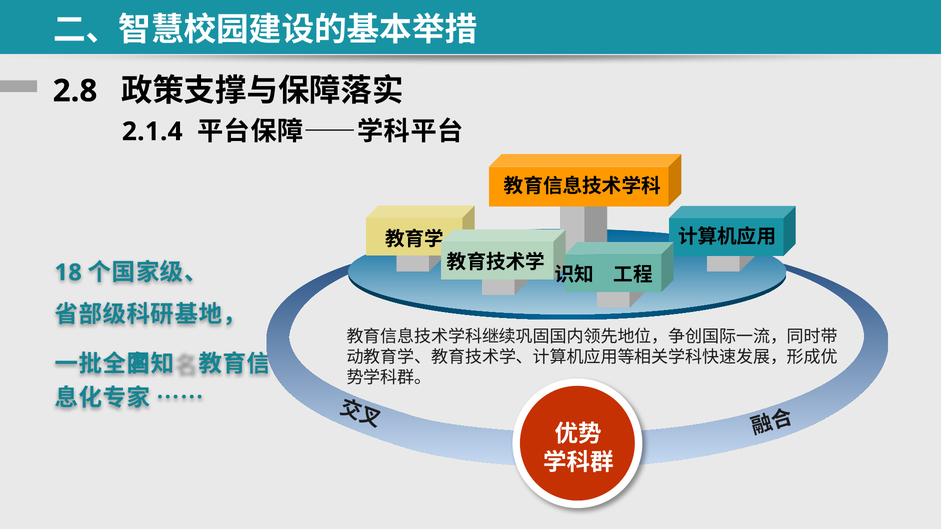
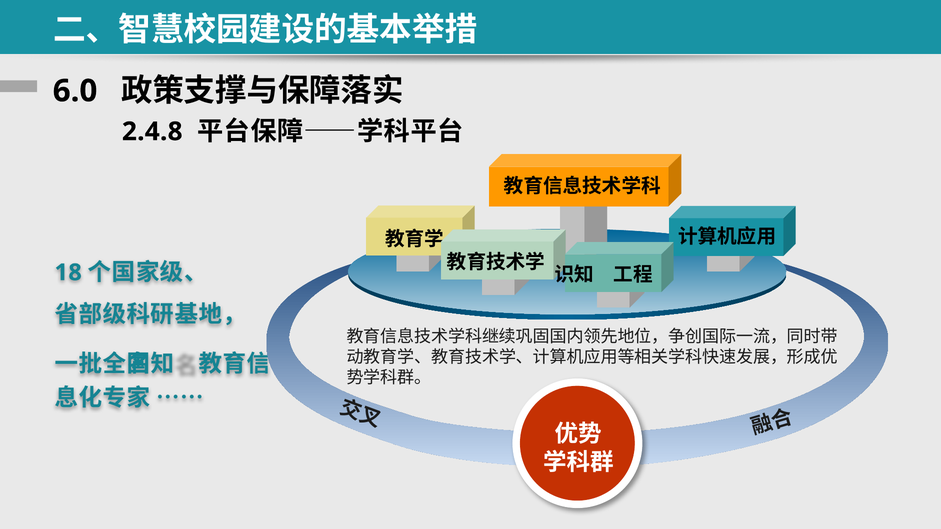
2.8: 2.8 -> 6.0 (75, 91)
2.1.4: 2.1.4 -> 2.4.8 (152, 132)
